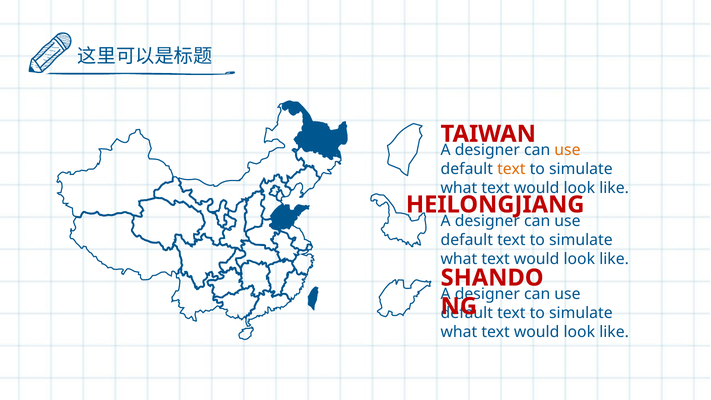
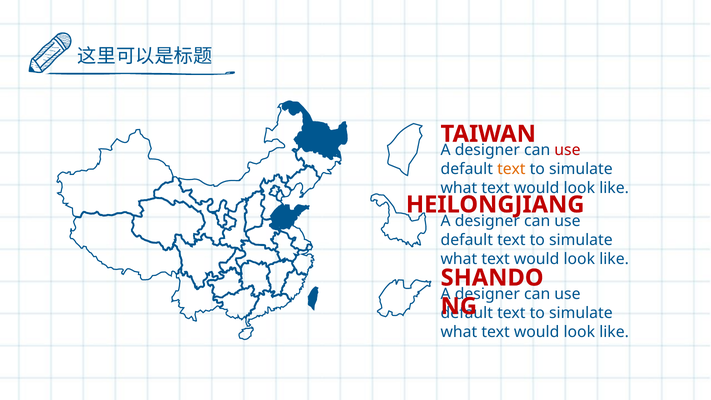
use colour: orange -> red (567, 150)
